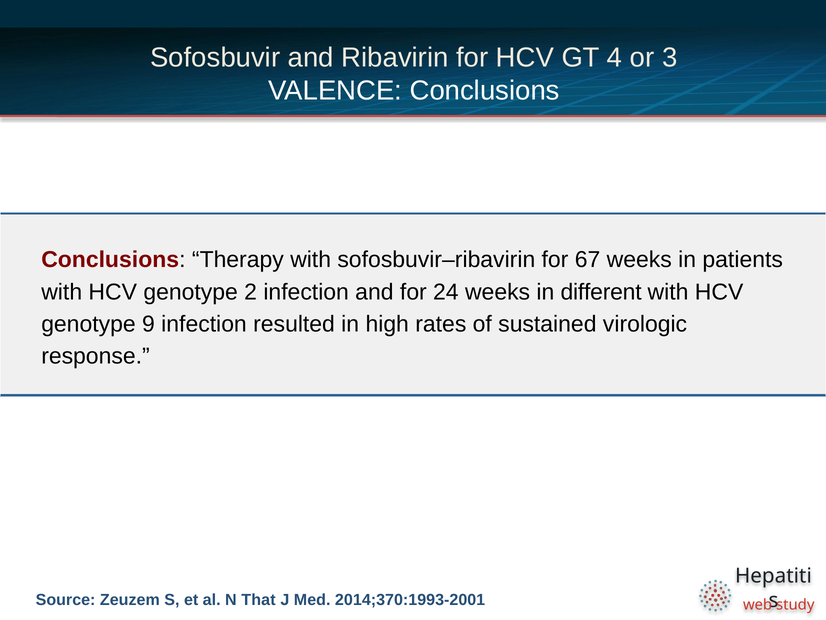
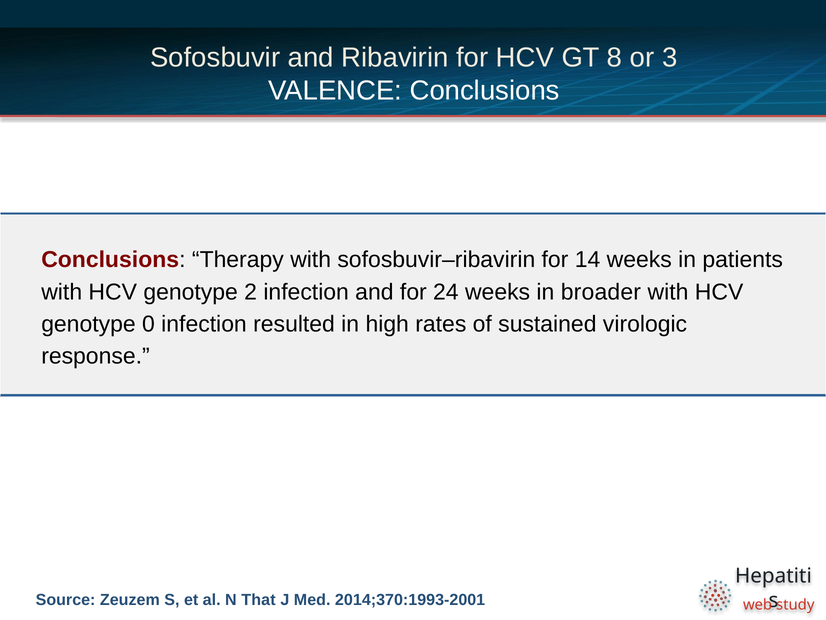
4: 4 -> 8 (615, 58)
67: 67 -> 14 (588, 260)
different: different -> broader (601, 292)
9: 9 -> 0 (148, 324)
